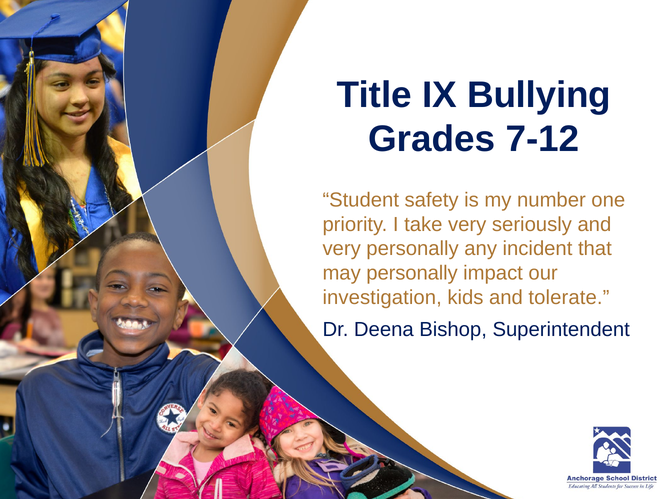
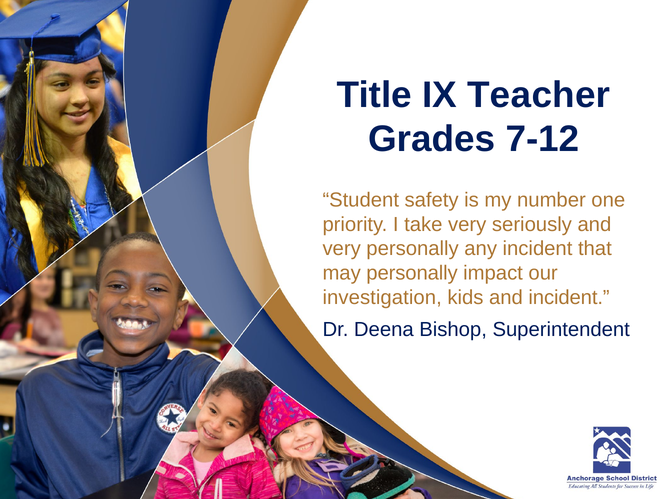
Bullying: Bullying -> Teacher (539, 95)
and tolerate: tolerate -> incident (569, 297)
